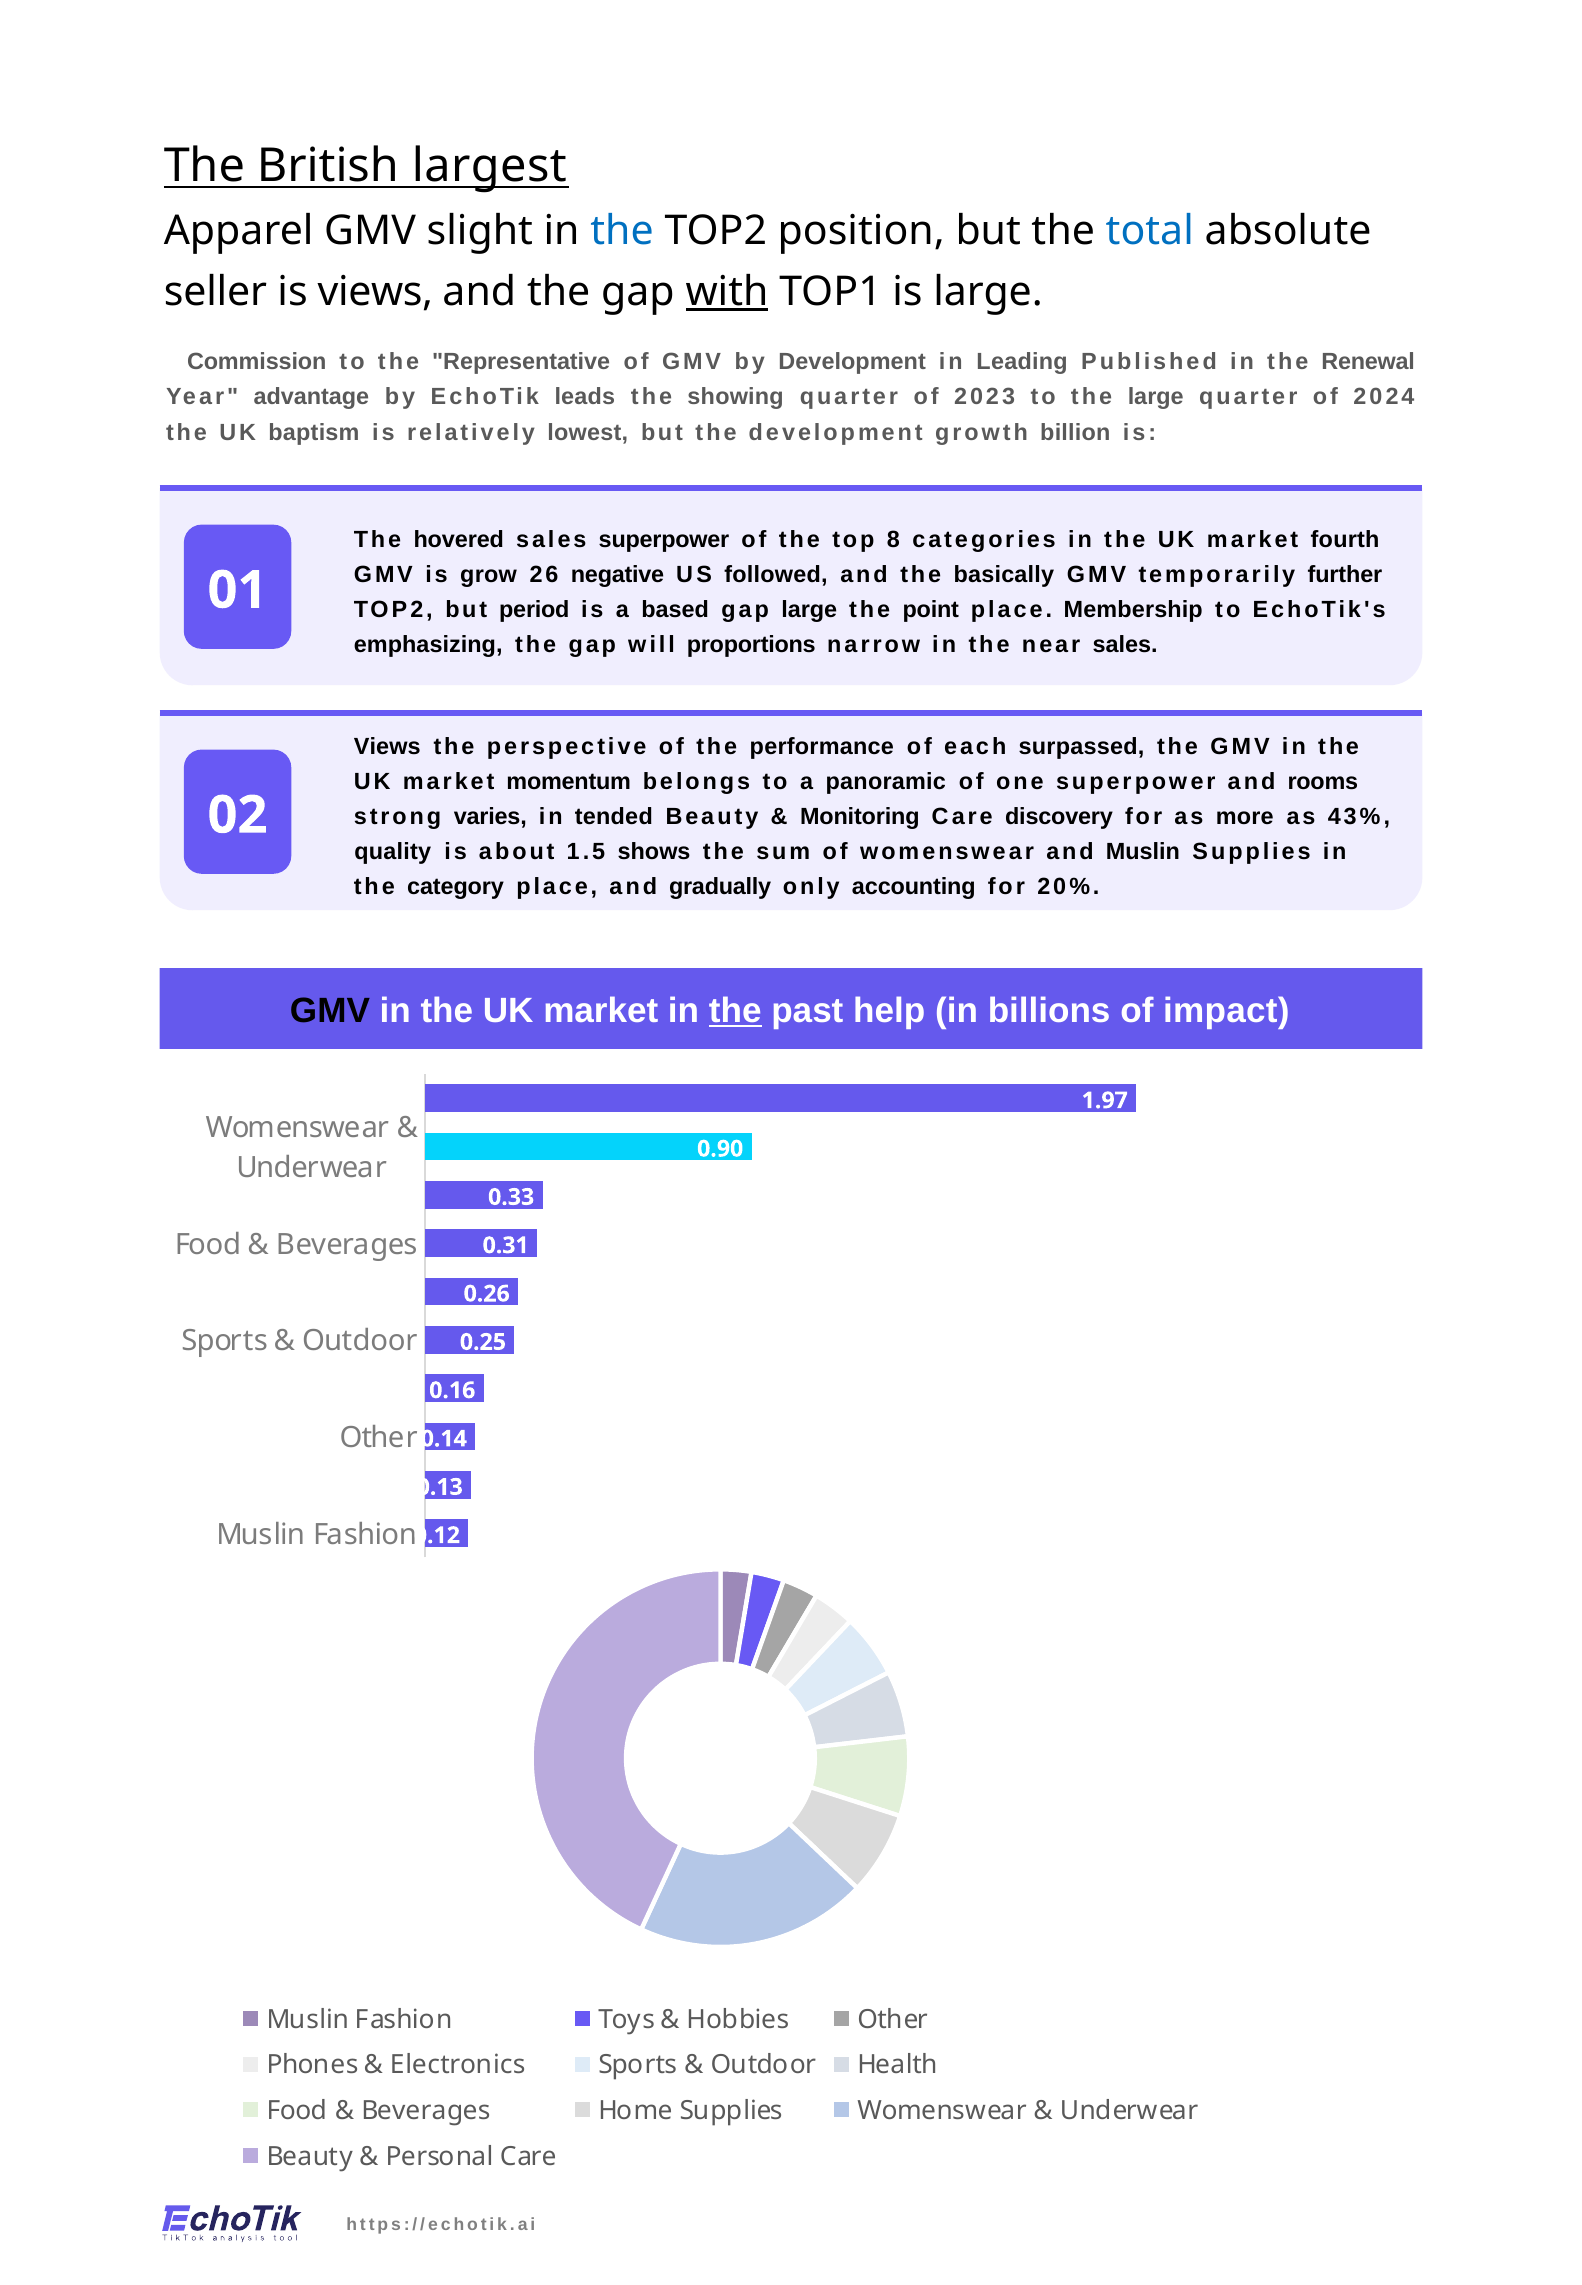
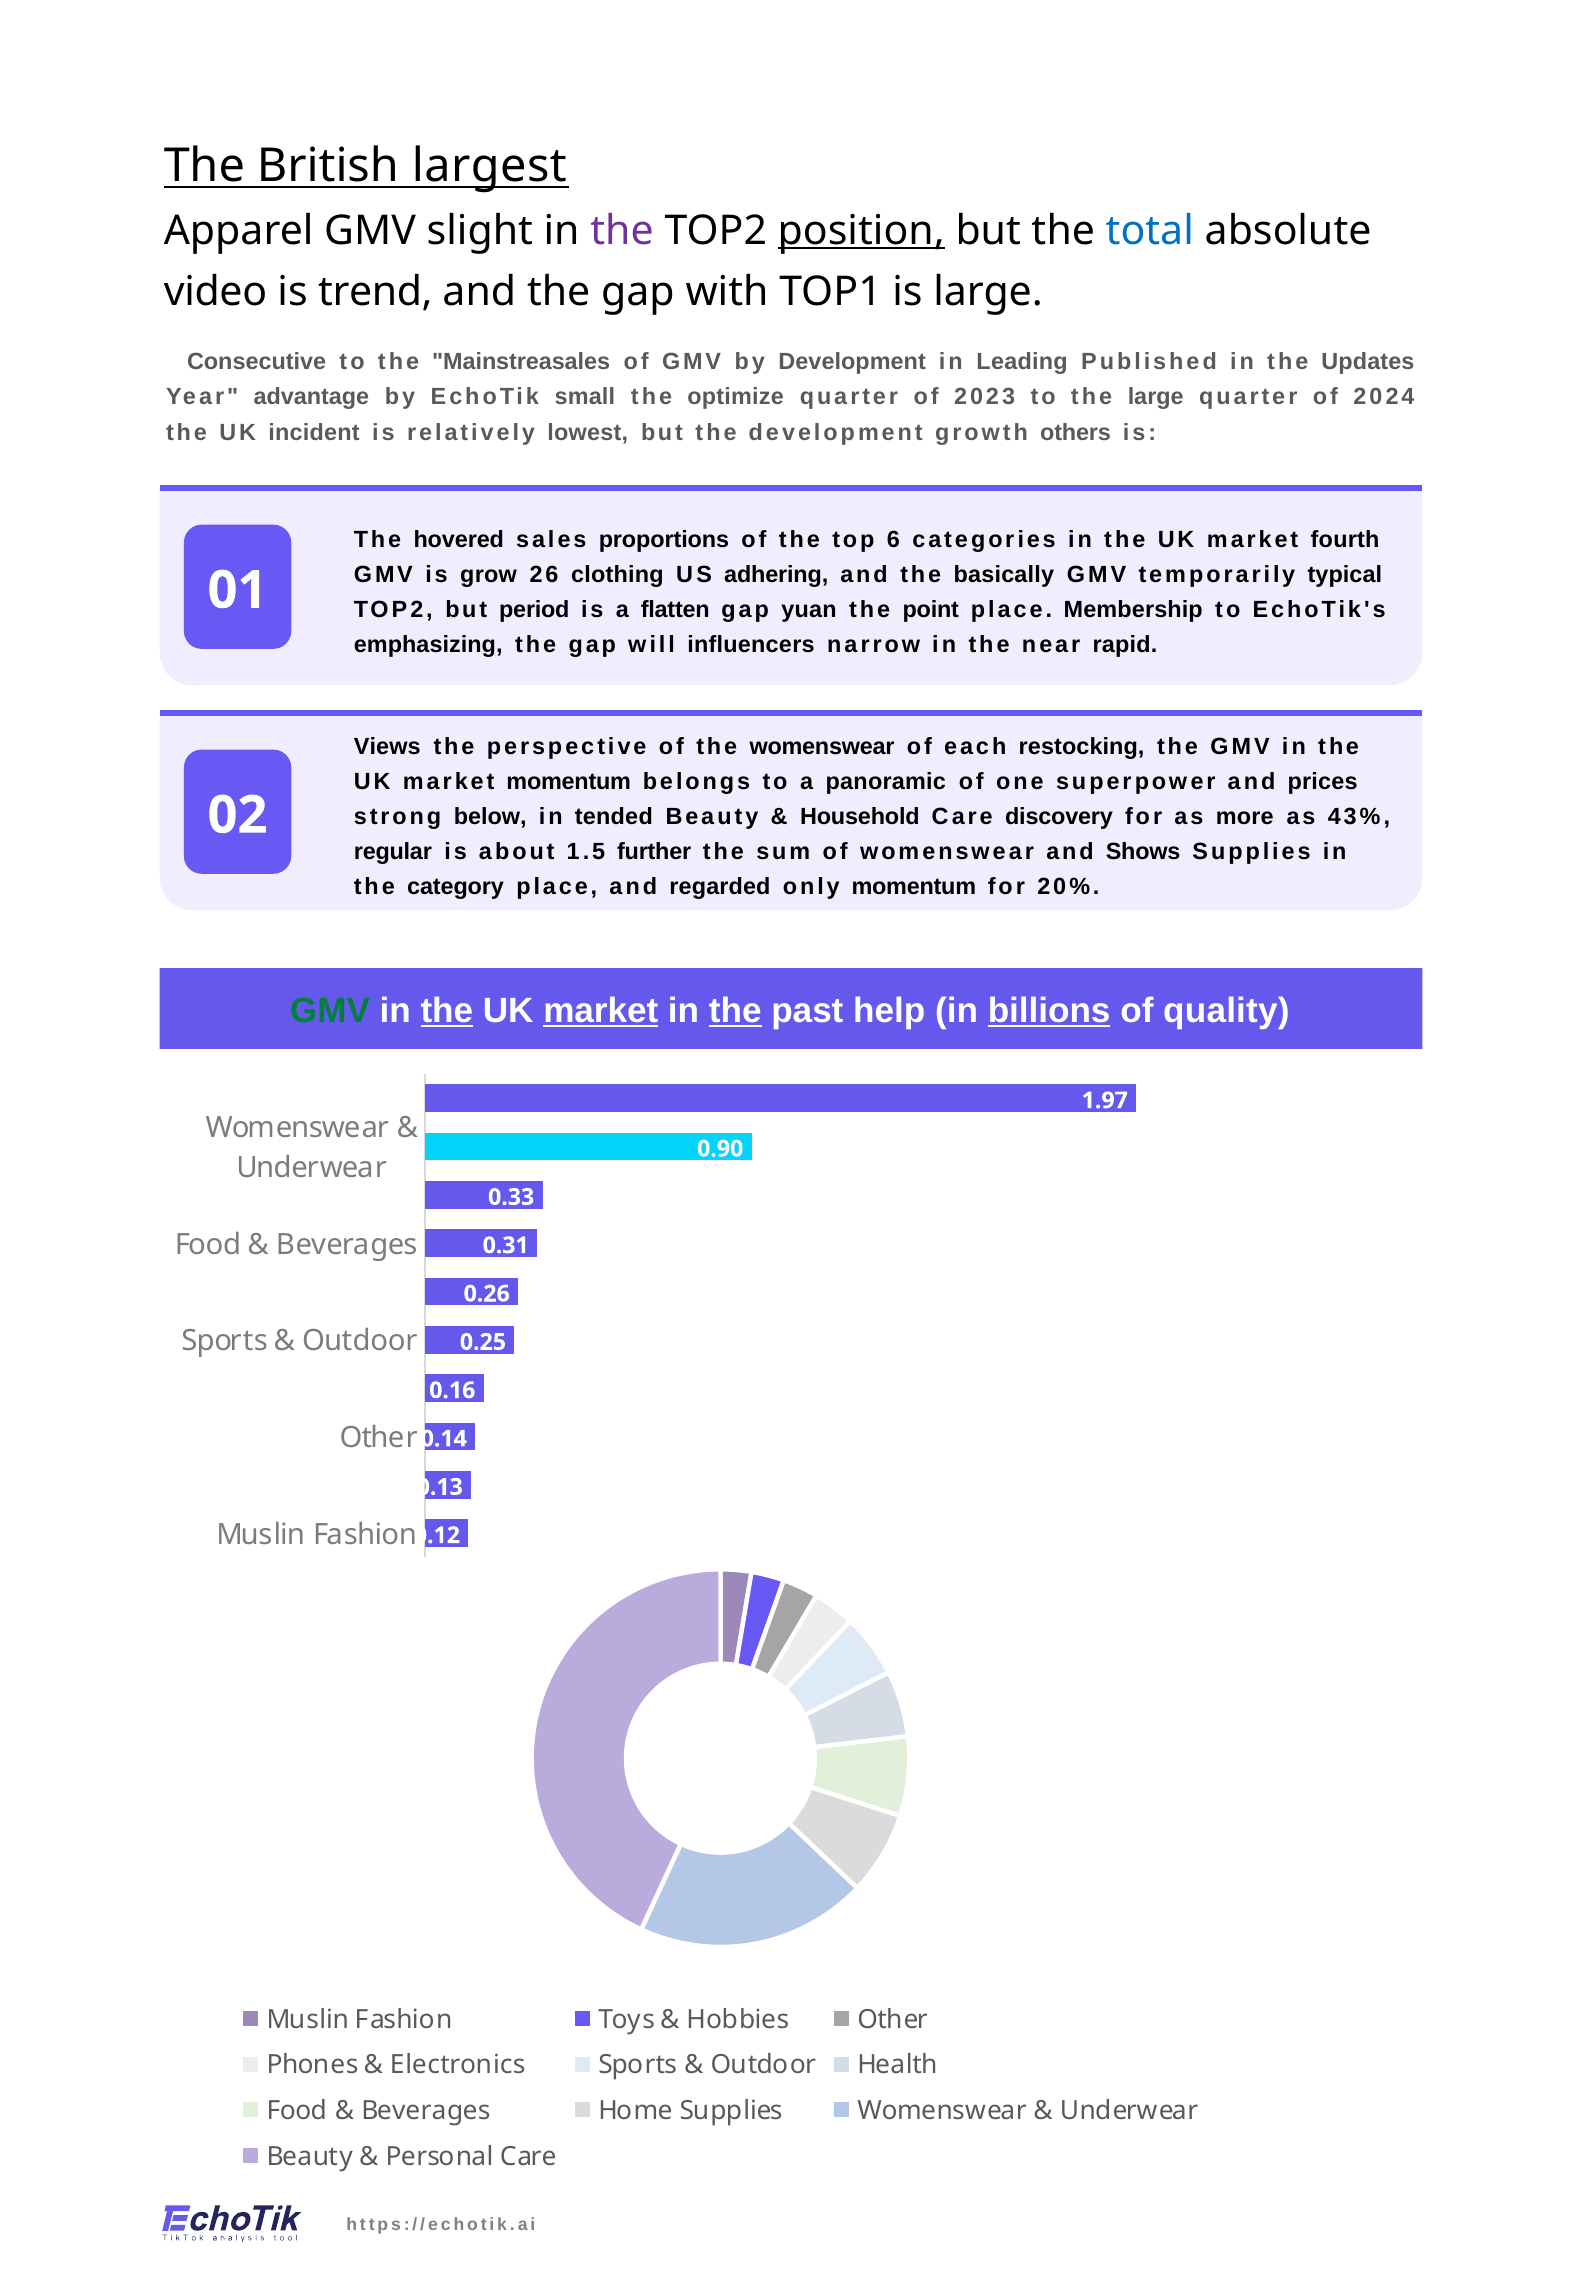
the colour: blue -> purple (622, 231)
position underline: none -> present (861, 231)
seller: seller -> video (215, 292)
is views: views -> trend (375, 292)
with underline: present -> none (727, 292)
Commission: Commission -> Consecutive (257, 362)
Representative: Representative -> Mainstreasales (521, 362)
Renewal: Renewal -> Updates (1368, 362)
leads: leads -> small (585, 397)
showing: showing -> optimize (736, 397)
baptism: baptism -> incident (314, 432)
billion: billion -> others (1076, 432)
sales superpower: superpower -> proportions (664, 539)
8: 8 -> 6 (893, 539)
negative: negative -> clothing (617, 574)
followed: followed -> adhering (776, 574)
further: further -> typical (1345, 574)
based: based -> flatten (675, 609)
gap large: large -> yuan (809, 609)
proportions: proportions -> influencers (751, 645)
near sales: sales -> rapid (1125, 645)
the performance: performance -> womenswear (822, 747)
surpassed: surpassed -> restocking (1082, 747)
rooms: rooms -> prices (1323, 782)
varies: varies -> below (490, 817)
Monitoring: Monitoring -> Household (860, 817)
quality: quality -> regular (393, 852)
shows: shows -> further (654, 852)
and Muslin: Muslin -> Shows (1143, 852)
gradually: gradually -> regarded (720, 887)
only accounting: accounting -> momentum (914, 887)
GMV colour: black -> green (330, 1011)
the underline: none -> present (447, 1011)
market underline: none -> present (601, 1011)
billions underline: none -> present (1049, 1011)
impact: impact -> quality (1226, 1011)
